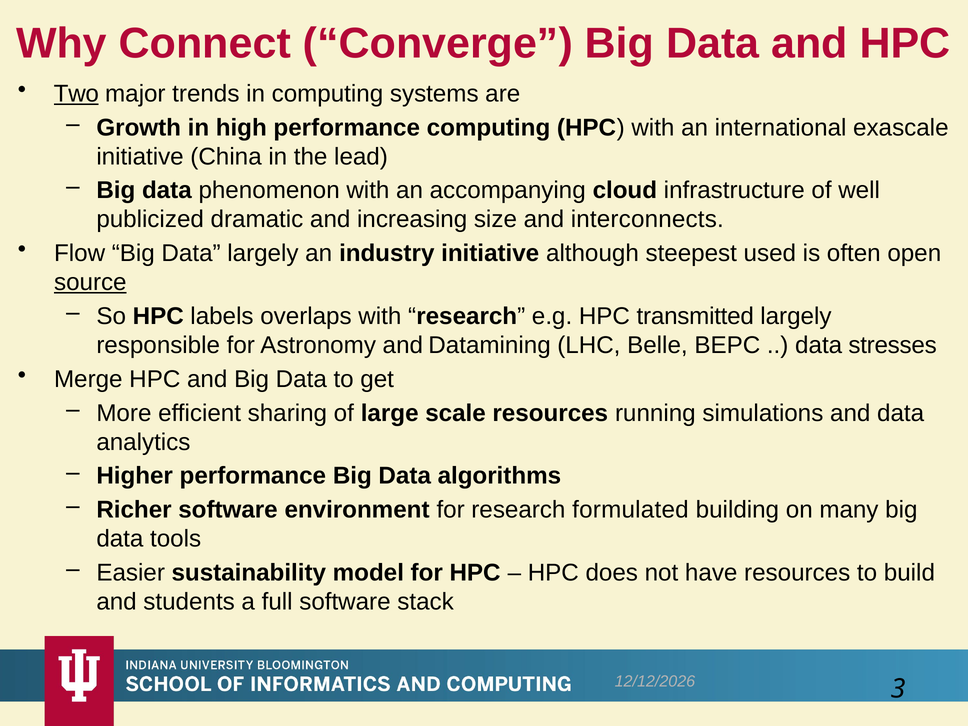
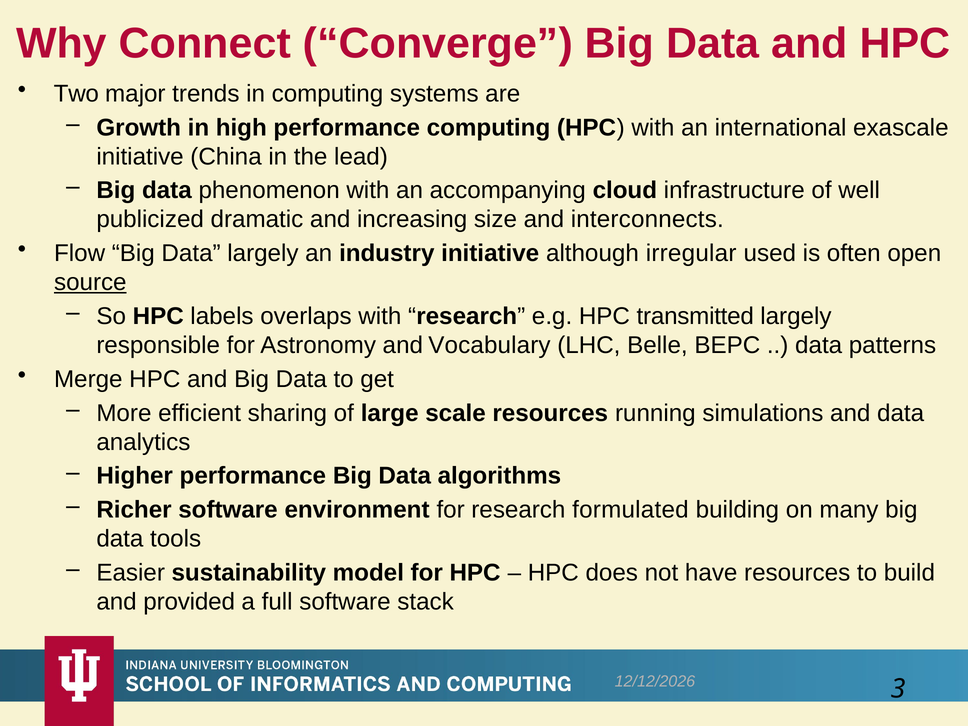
Two underline: present -> none (76, 94)
steepest: steepest -> irregular (691, 253)
Datamining: Datamining -> Vocabulary (489, 345)
stresses: stresses -> patterns (892, 345)
students: students -> provided (189, 602)
